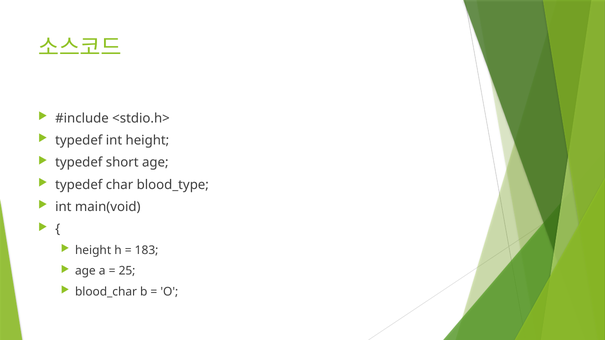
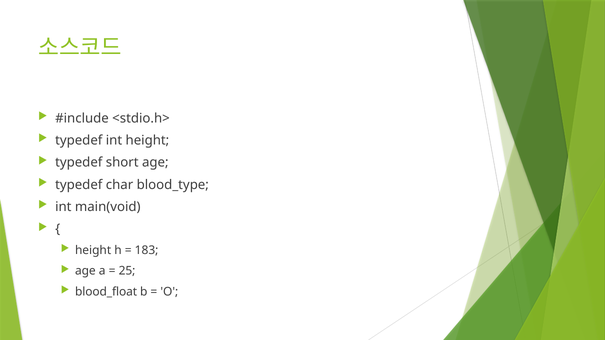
blood_char: blood_char -> blood_float (106, 292)
